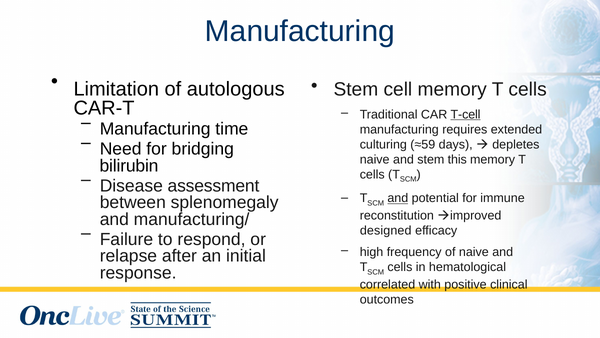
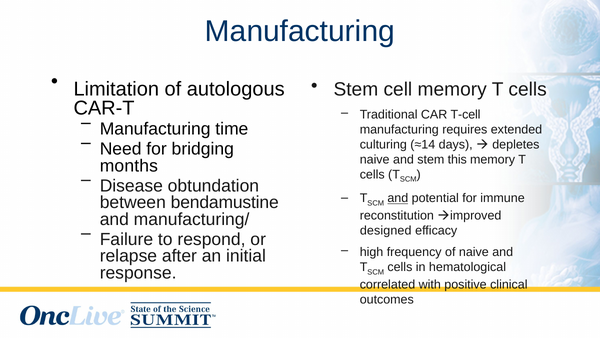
T-cell underline: present -> none (466, 114)
≈59: ≈59 -> ≈14 (423, 144)
bilirubin: bilirubin -> months (129, 166)
assessment: assessment -> obtundation (213, 186)
splenomegaly: splenomegaly -> bendamustine (225, 203)
